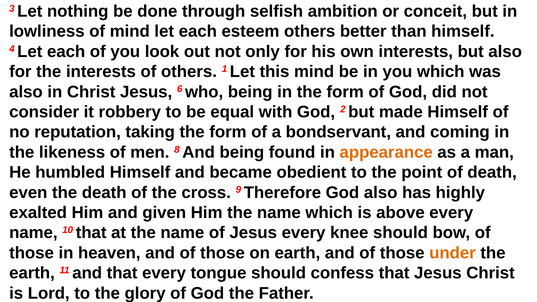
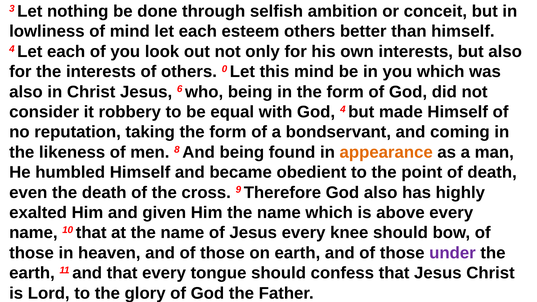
1: 1 -> 0 (224, 69)
God 2: 2 -> 4 (343, 109)
under colour: orange -> purple (452, 253)
